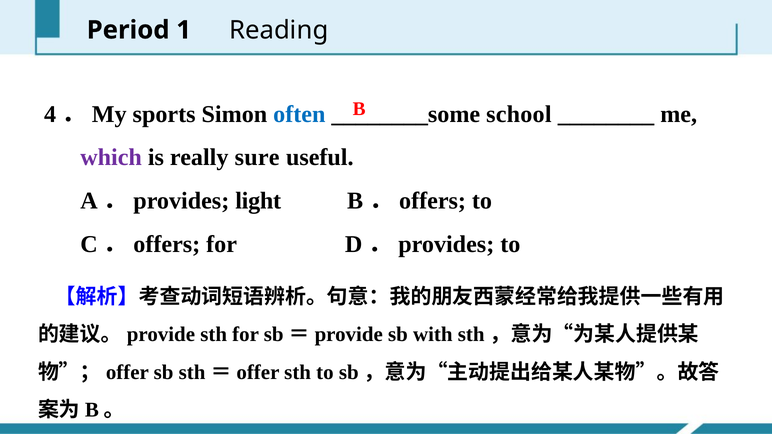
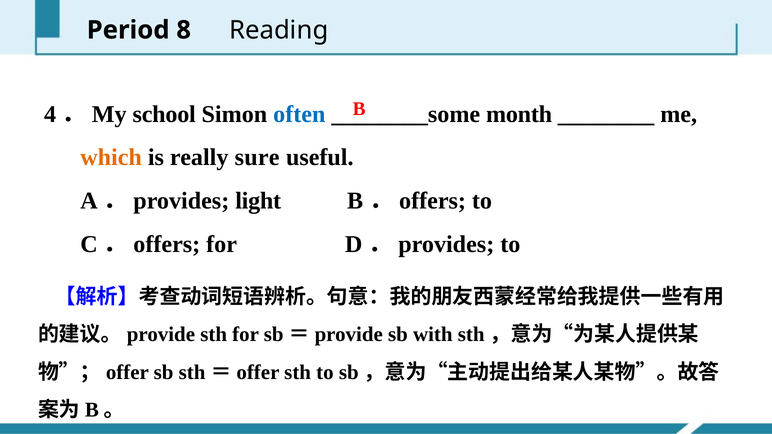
1: 1 -> 8 (184, 30)
sports: sports -> school (164, 114)
school: school -> month (519, 114)
which colour: purple -> orange (111, 158)
